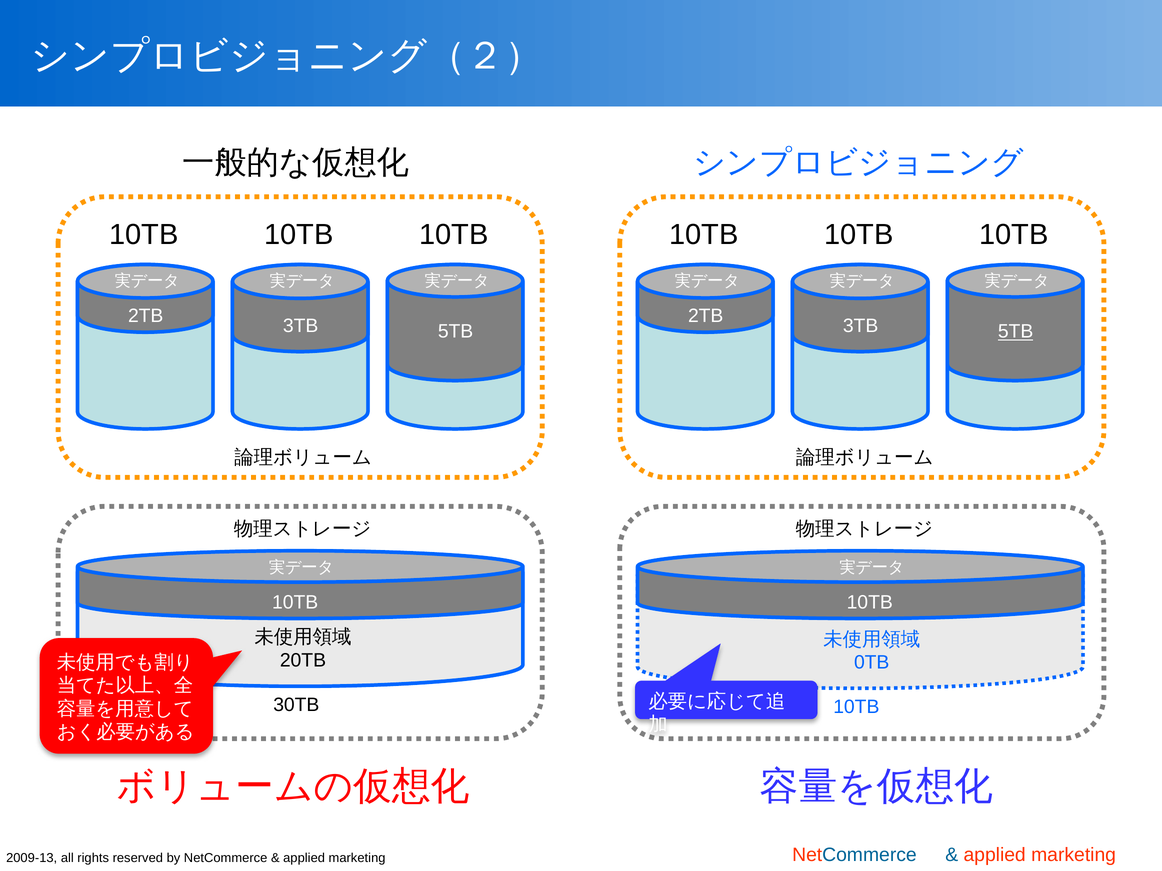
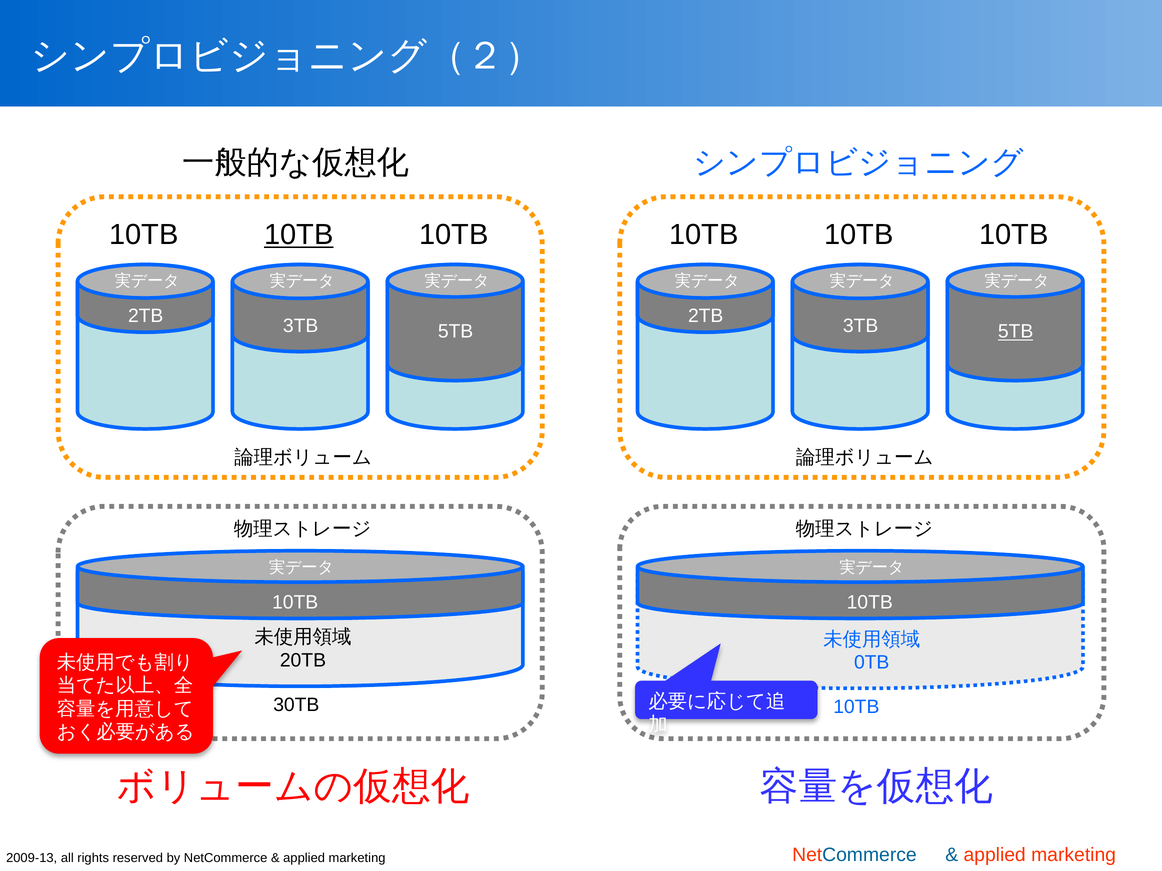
10TB underline: none -> present (299, 235)
